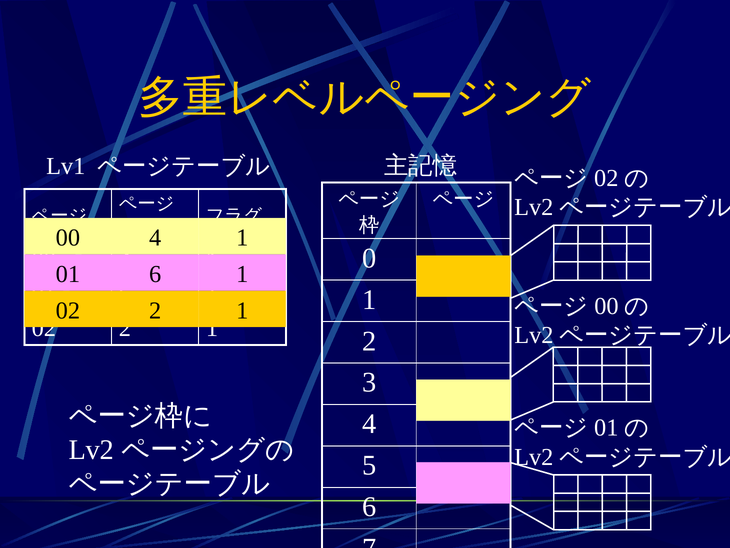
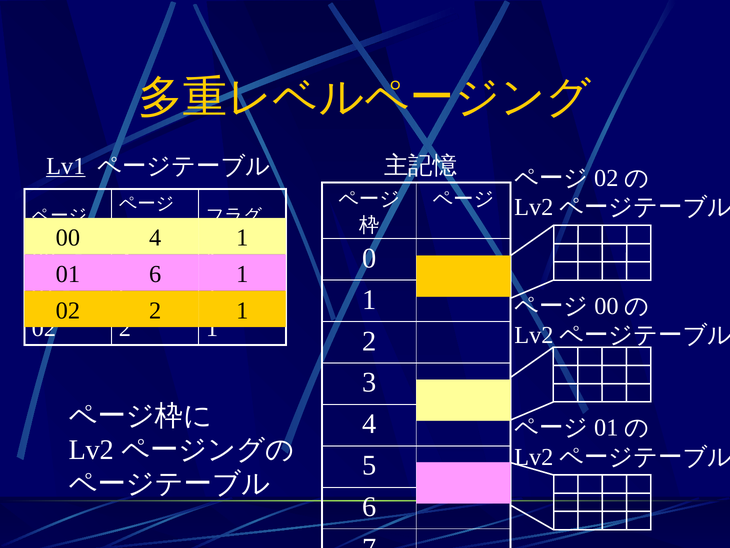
Lv1 underline: none -> present (66, 166)
